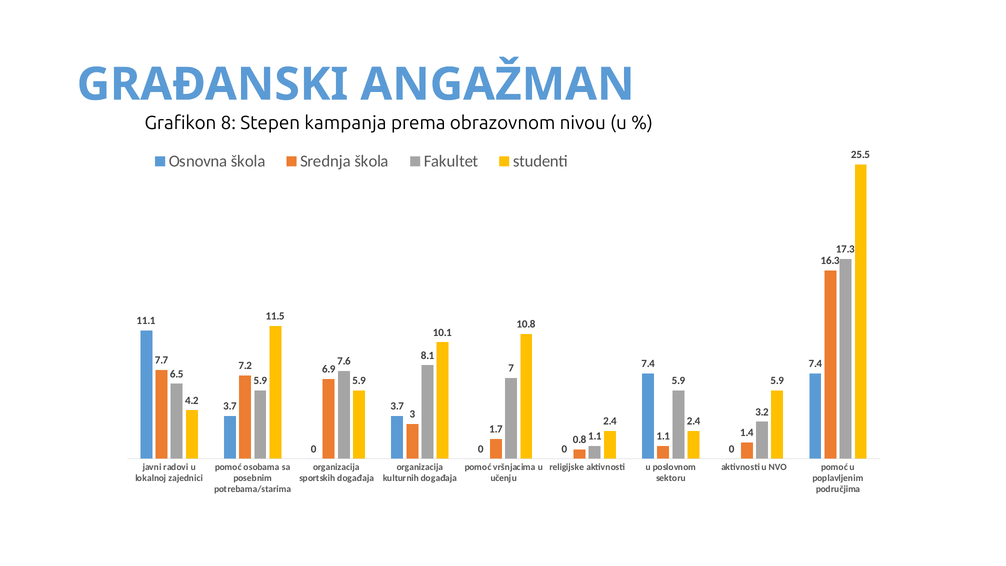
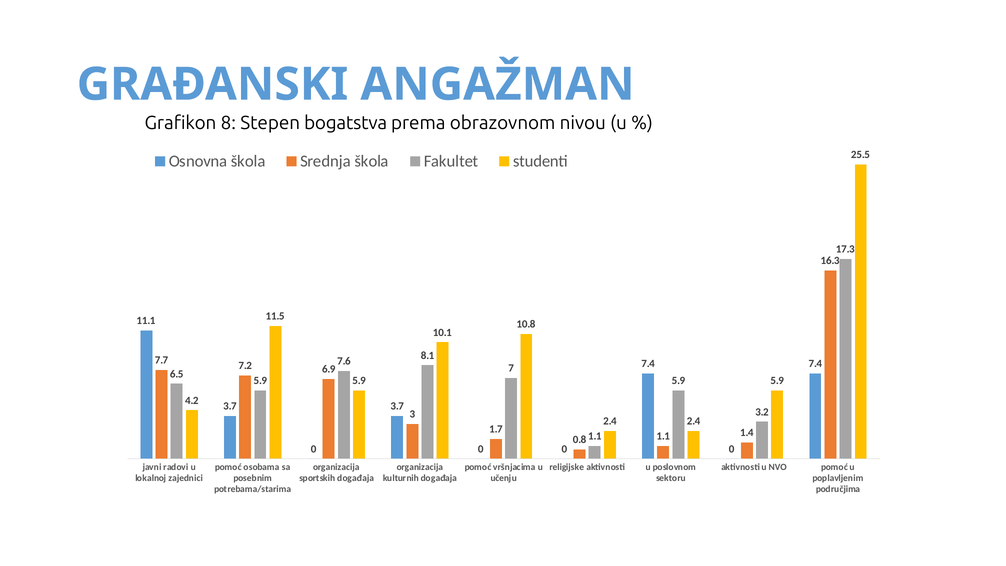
kampanja: kampanja -> bogatstva (346, 123)
